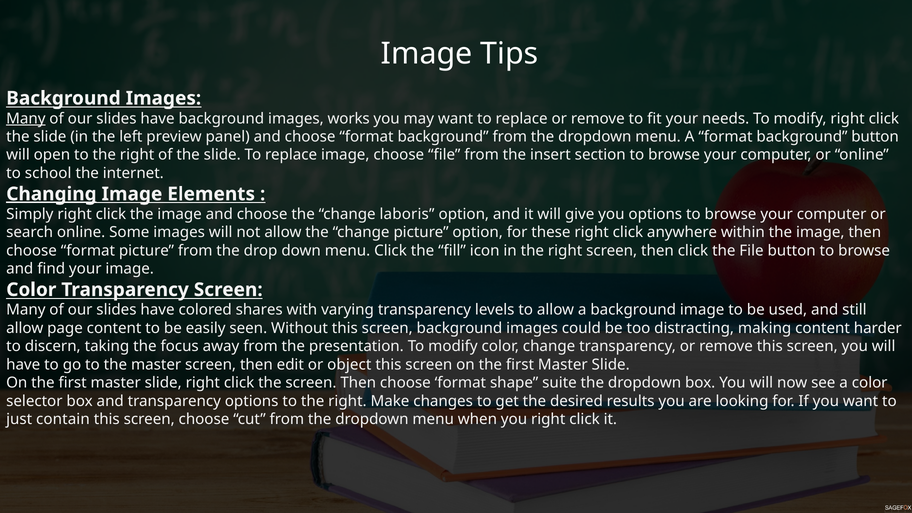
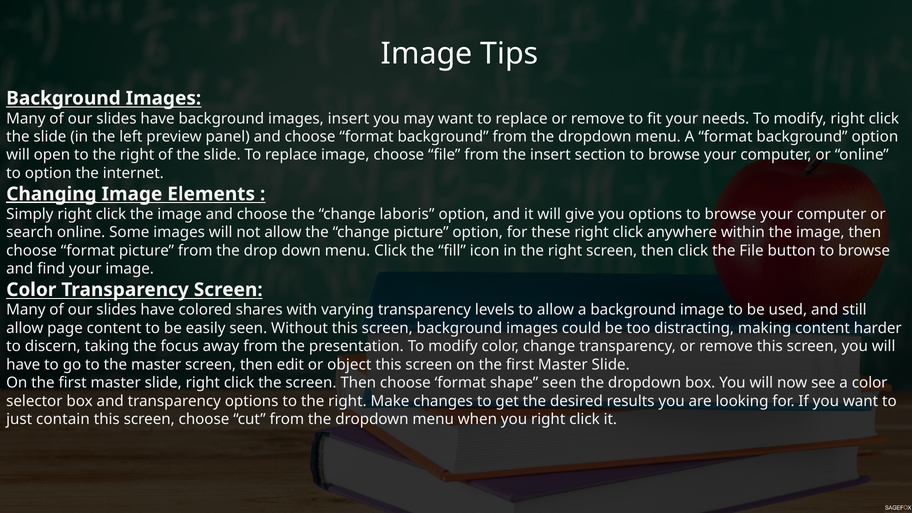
Many underline: present -> none (26, 119)
images works: works -> insert (349, 119)
background button: button -> option (875, 137)
to school: school -> option (48, 173)
shape suite: suite -> seen (559, 383)
